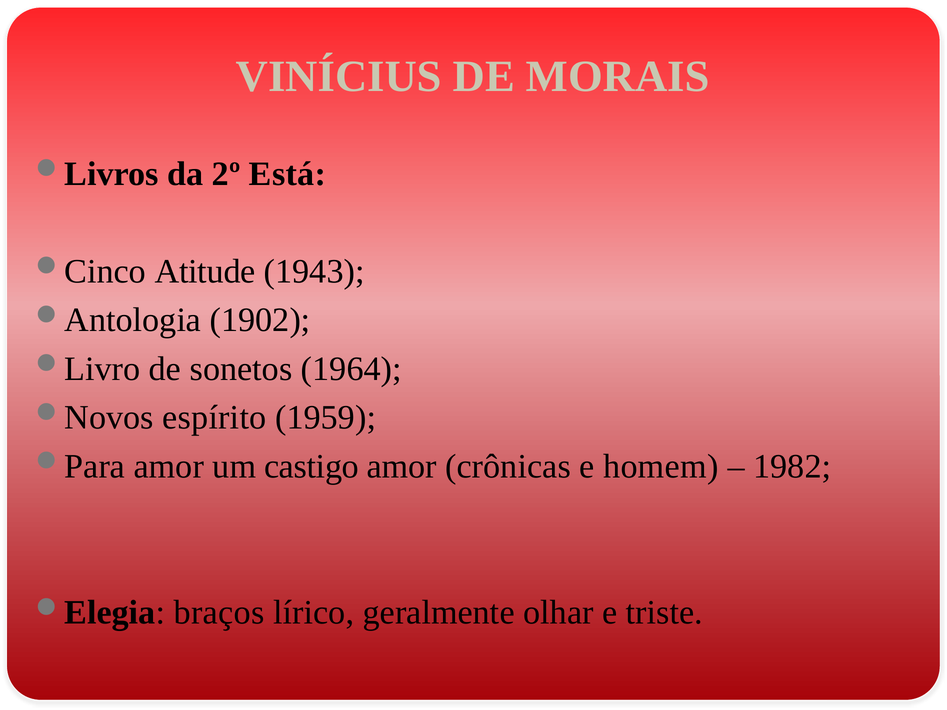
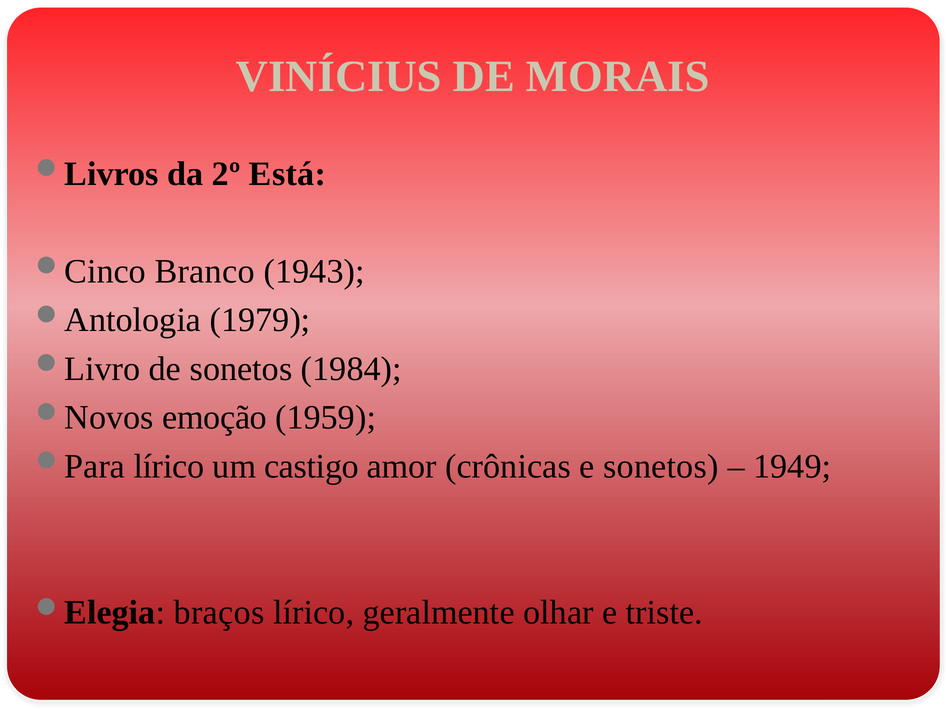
Atitude: Atitude -> Branco (205, 271)
1902: 1902 -> 1979 (260, 320)
1964: 1964 -> 1984 (351, 369)
espírito: espírito -> emoção (215, 418)
amor: amor -> lírico (169, 467)
e homem: homem -> sonetos (661, 467)
1982: 1982 -> 1949 (792, 467)
